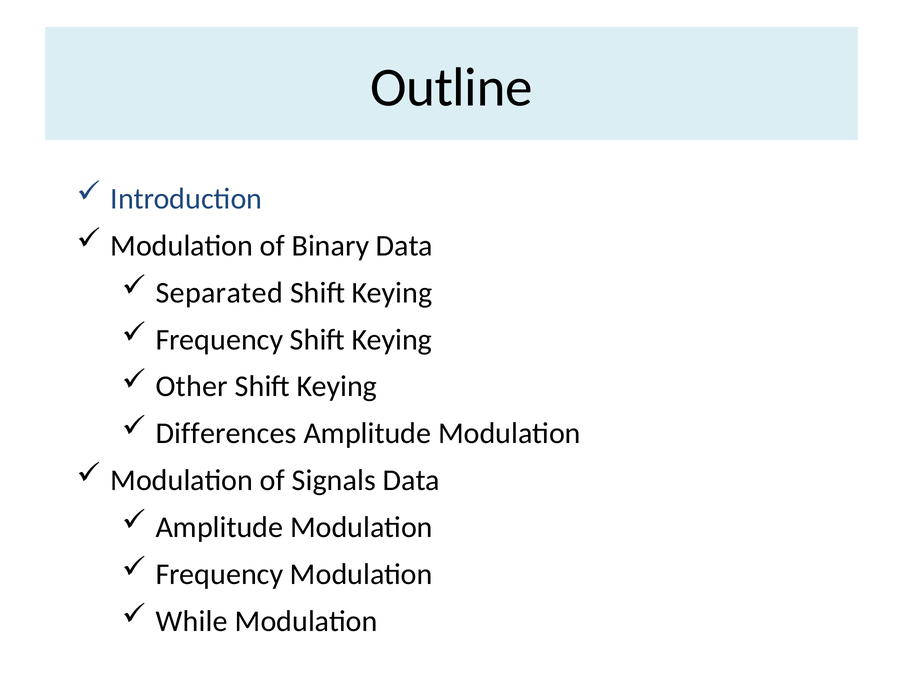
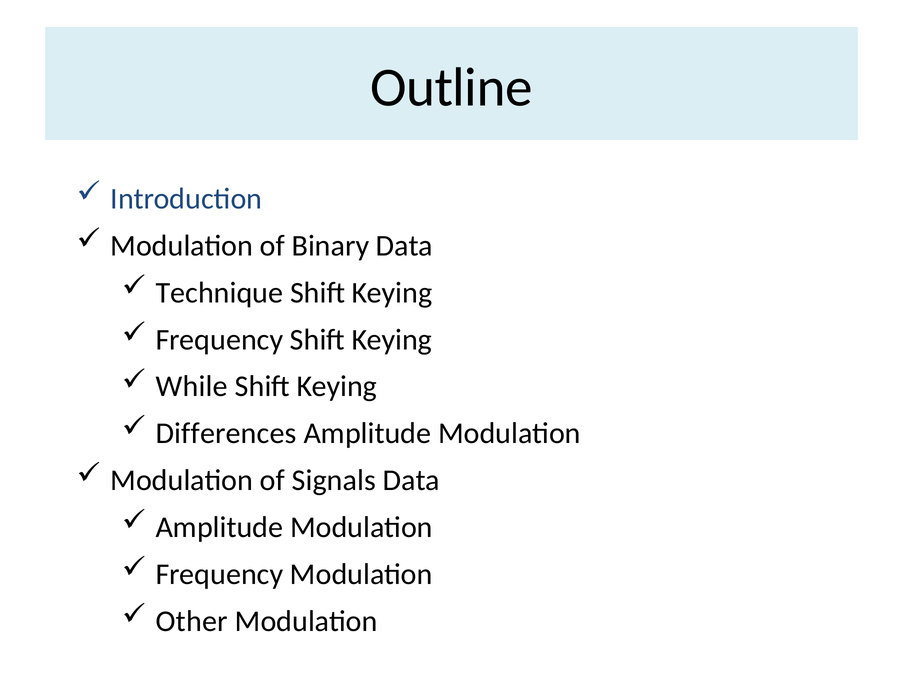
Separated: Separated -> Technique (219, 293)
Other: Other -> While (192, 387)
While: While -> Other (192, 621)
